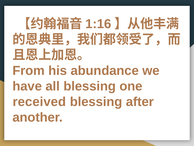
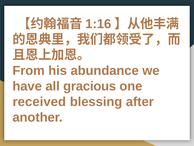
all blessing: blessing -> gracious (90, 86)
